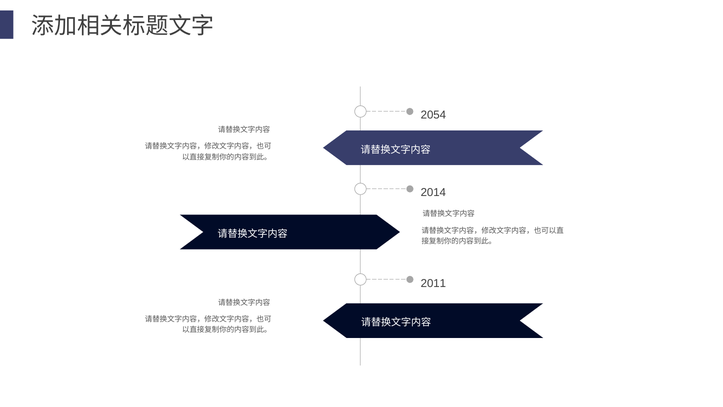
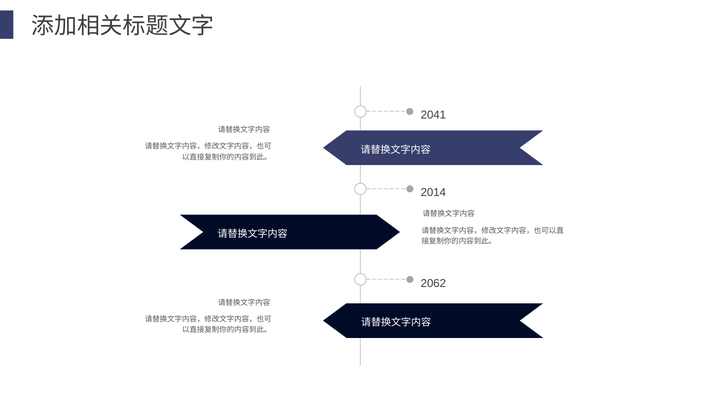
2054: 2054 -> 2041 (433, 115)
2011: 2011 -> 2062 (433, 283)
